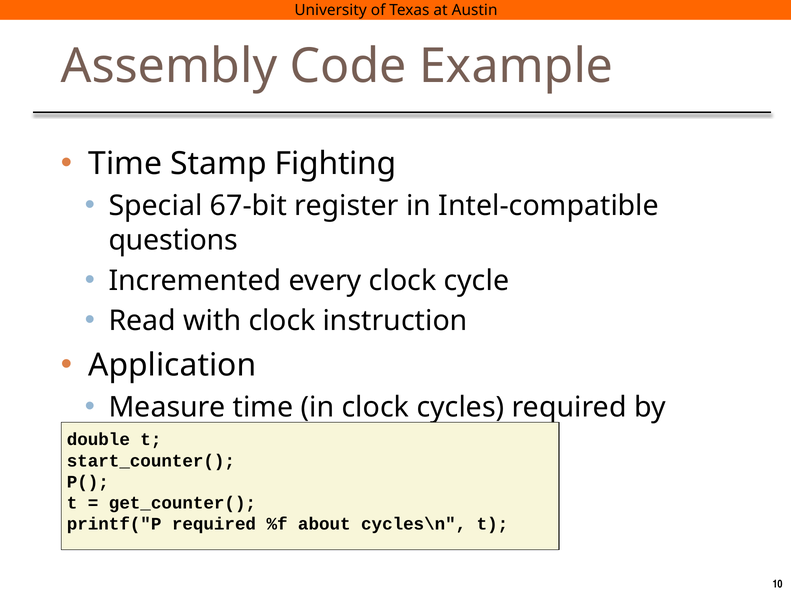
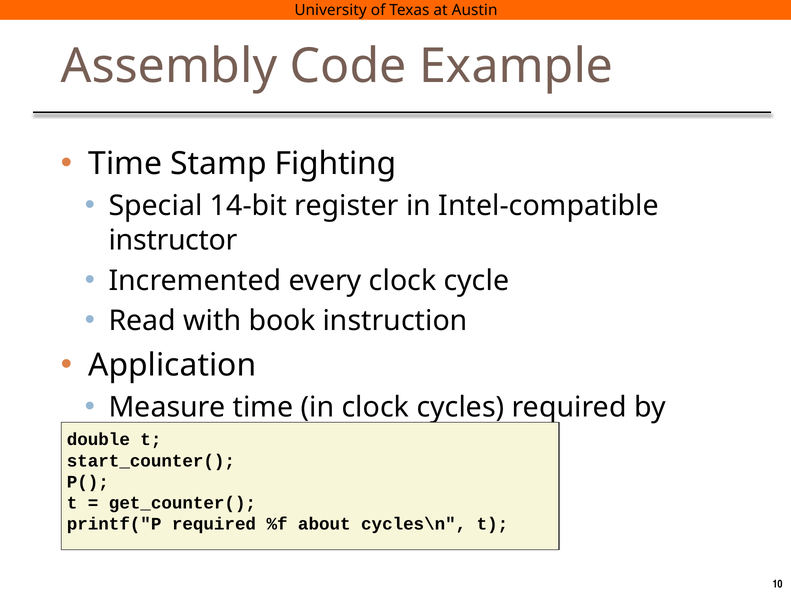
67-bit: 67-bit -> 14-bit (248, 206)
questions: questions -> instructor (173, 240)
with clock: clock -> book (282, 321)
